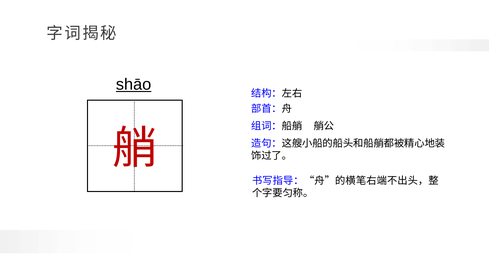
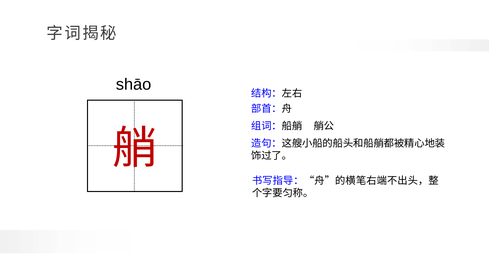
shāo underline: present -> none (134, 84)
